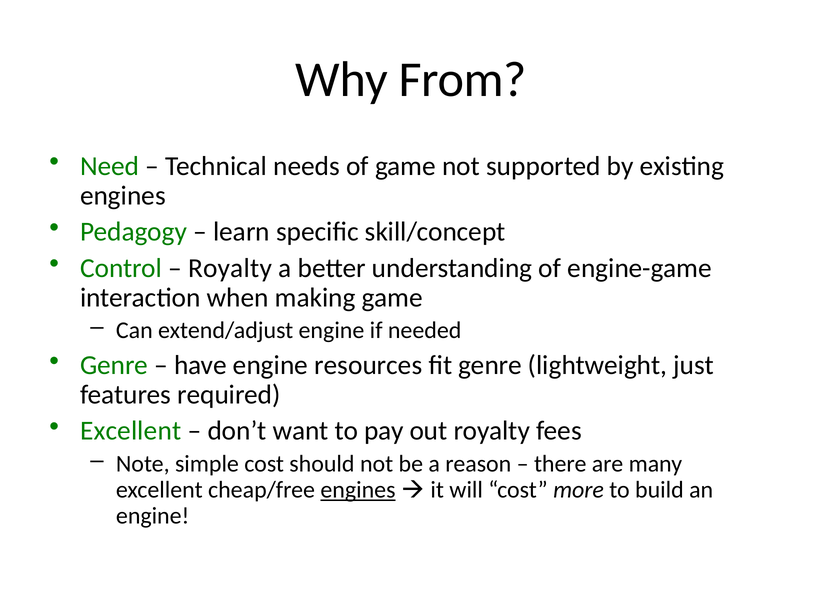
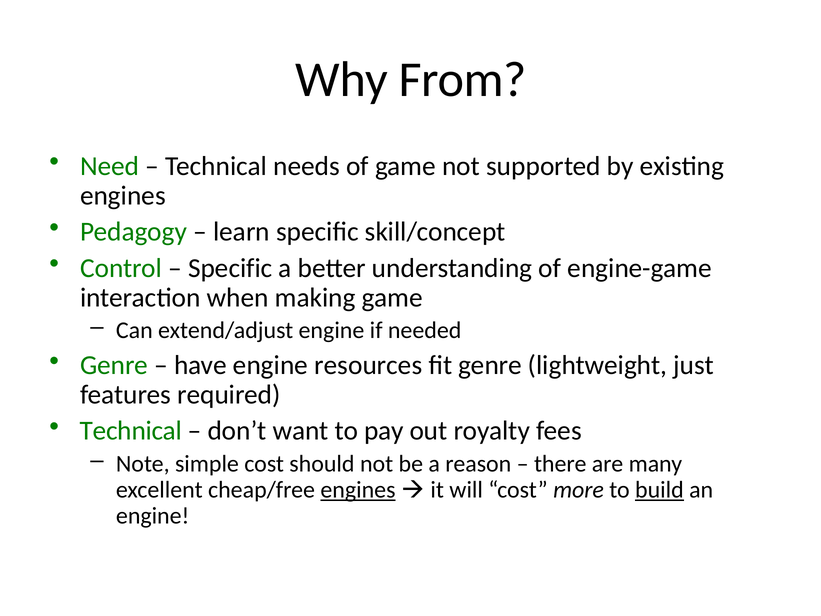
Royalty: Royalty -> Specific (230, 268)
Excellent: Excellent -> Technical (131, 431)
build underline: none -> present (659, 490)
